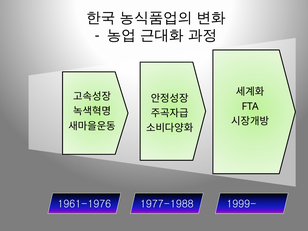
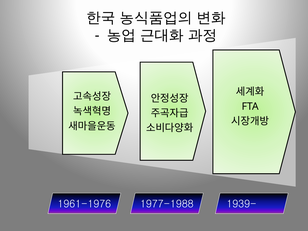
1999-: 1999- -> 1939- (241, 204)
